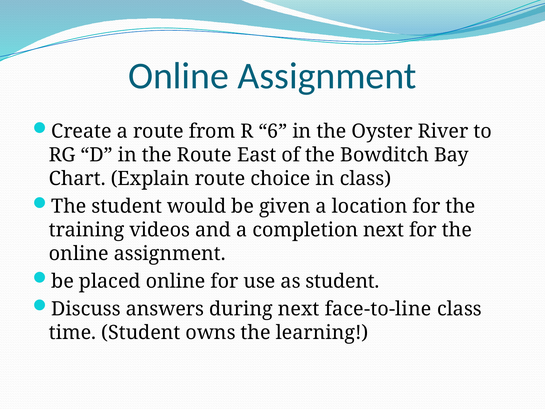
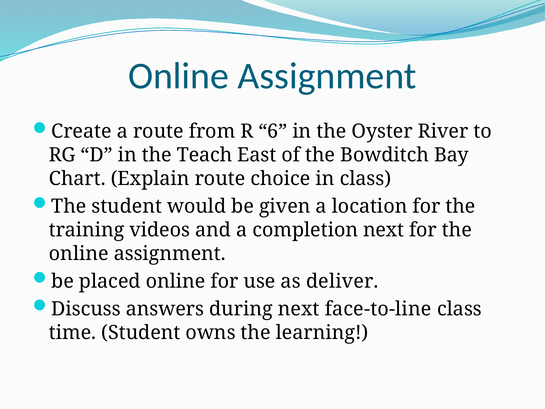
the Route: Route -> Teach (205, 155)
as student: student -> deliver (342, 281)
